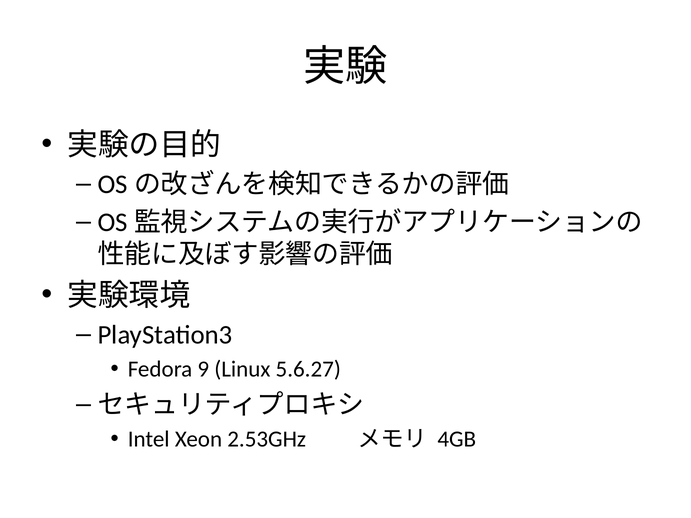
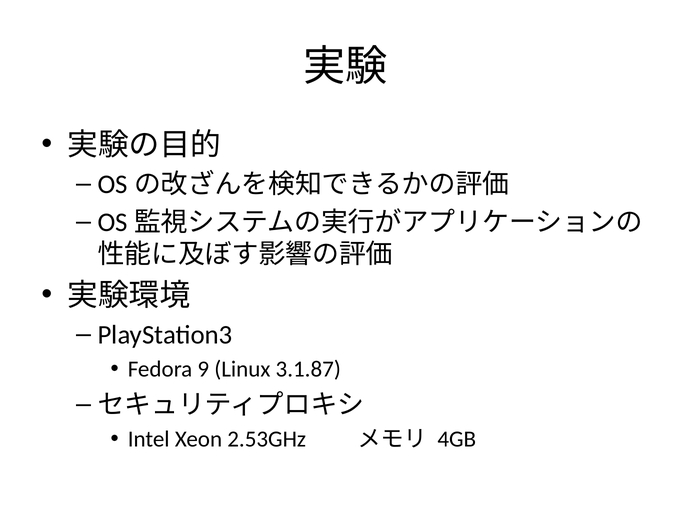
5.6.27: 5.6.27 -> 3.1.87 (308, 370)
